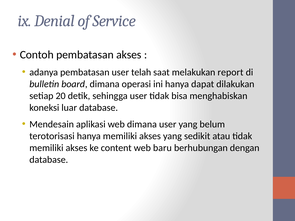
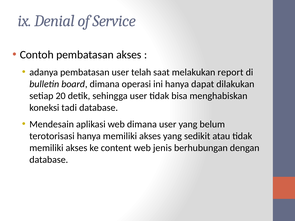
luar: luar -> tadi (69, 108)
baru: baru -> jenis (162, 148)
